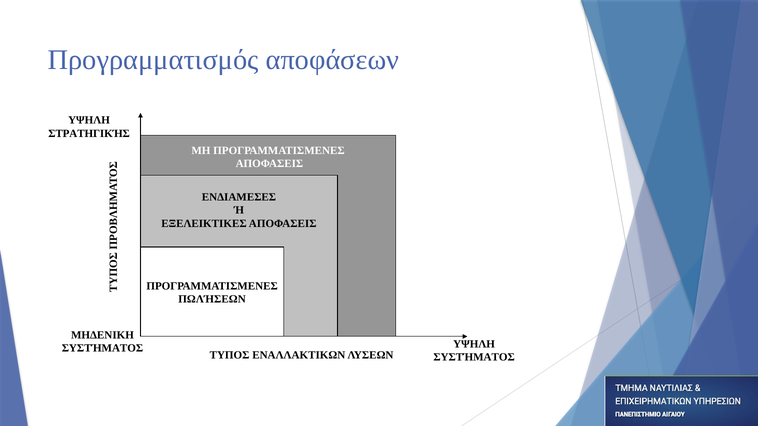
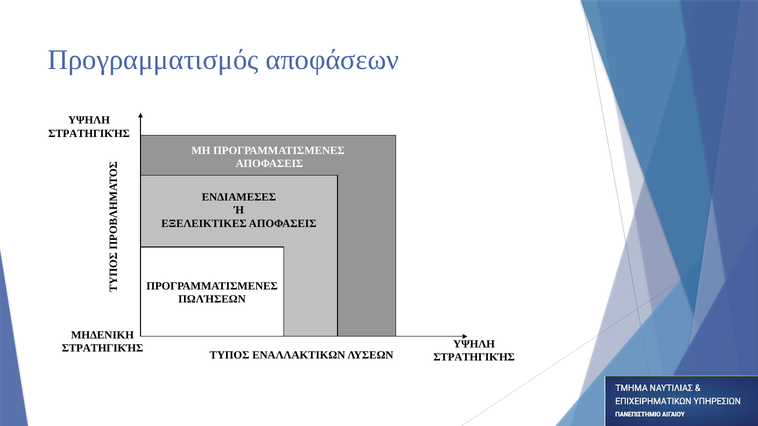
ΣΥΣΤΉΜΑΤΟΣ: ΣΥΣΤΉΜΑΤΟΣ -> ΣΤΡΑΤΗΓΙΚΉΣ (103, 349)
ΣΥΣΤΉΜΑΤΟΣ: ΣΥΣΤΉΜΑΤΟΣ -> ΣΤΡΑΤΗΓΙΚΉΣ (474, 358)
